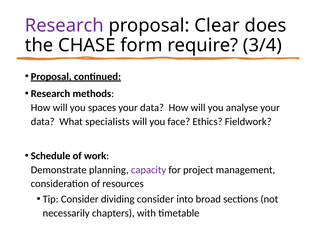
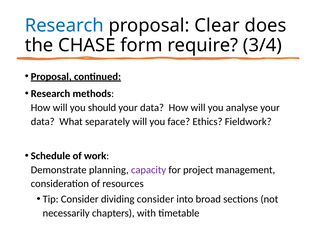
Research colour: purple -> blue (64, 25)
spaces: spaces -> should (102, 108)
specialists: specialists -> separately (107, 122)
